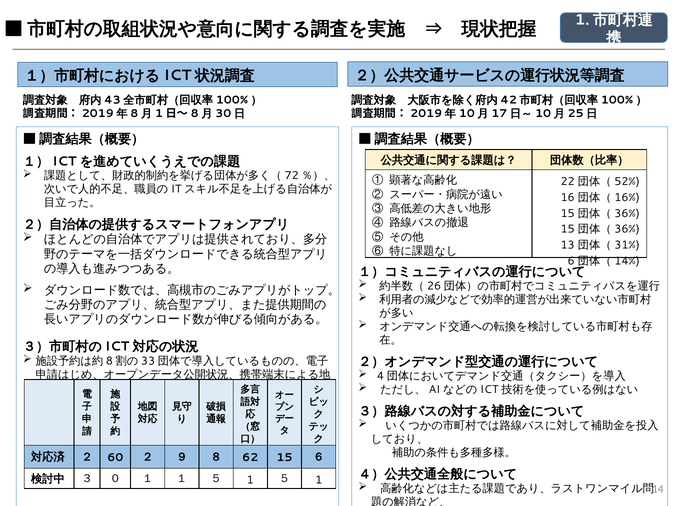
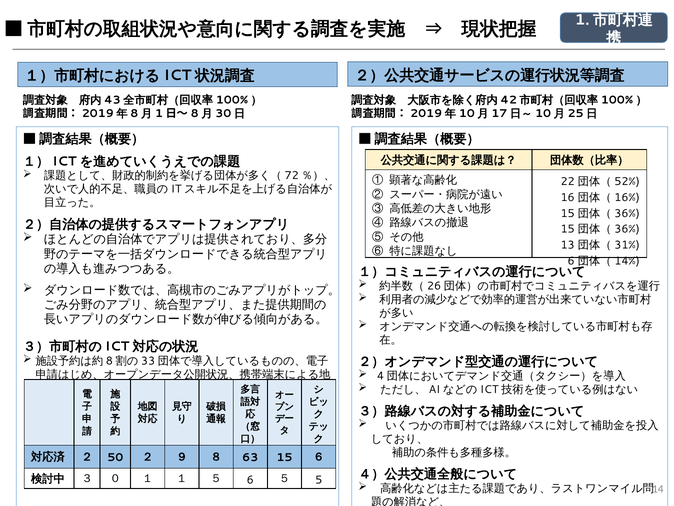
60: 60 -> 50 (115, 457)
62: 62 -> 63 (250, 457)
１ ５ 1: 1 -> 6 (250, 480)
1: 1 -> 5 (319, 480)
